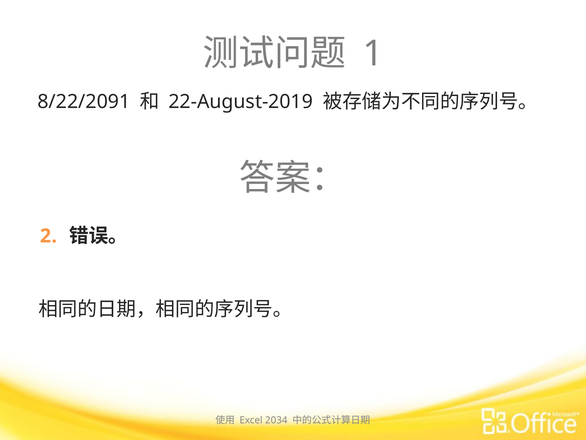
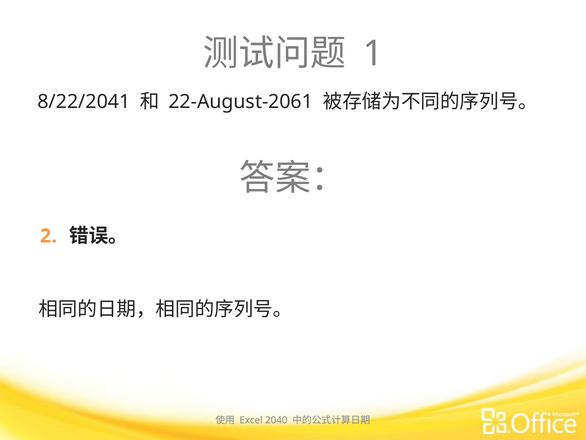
8/22/2091: 8/22/2091 -> 8/22/2041 (84, 102)
22-August-2019: 22-August-2019 -> 22-August-2061 (241, 102)
2034: 2034 -> 2040 (276, 420)
